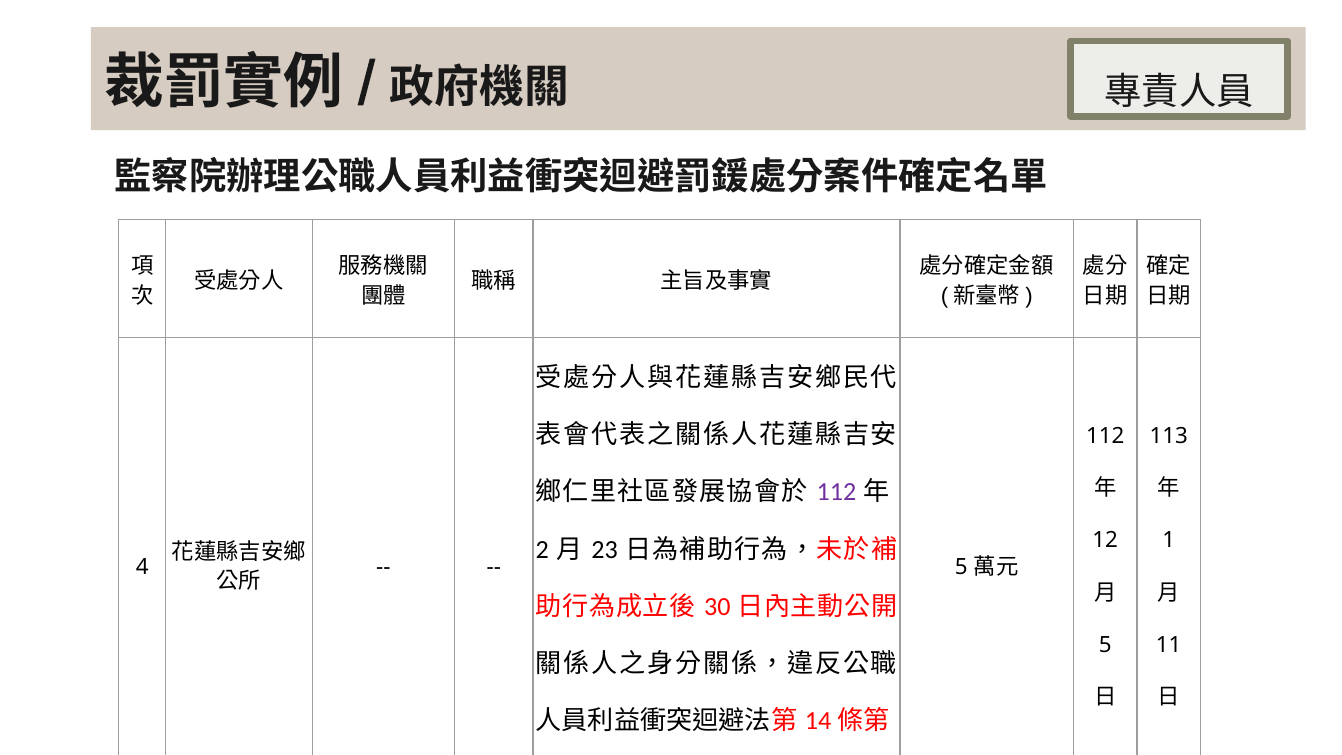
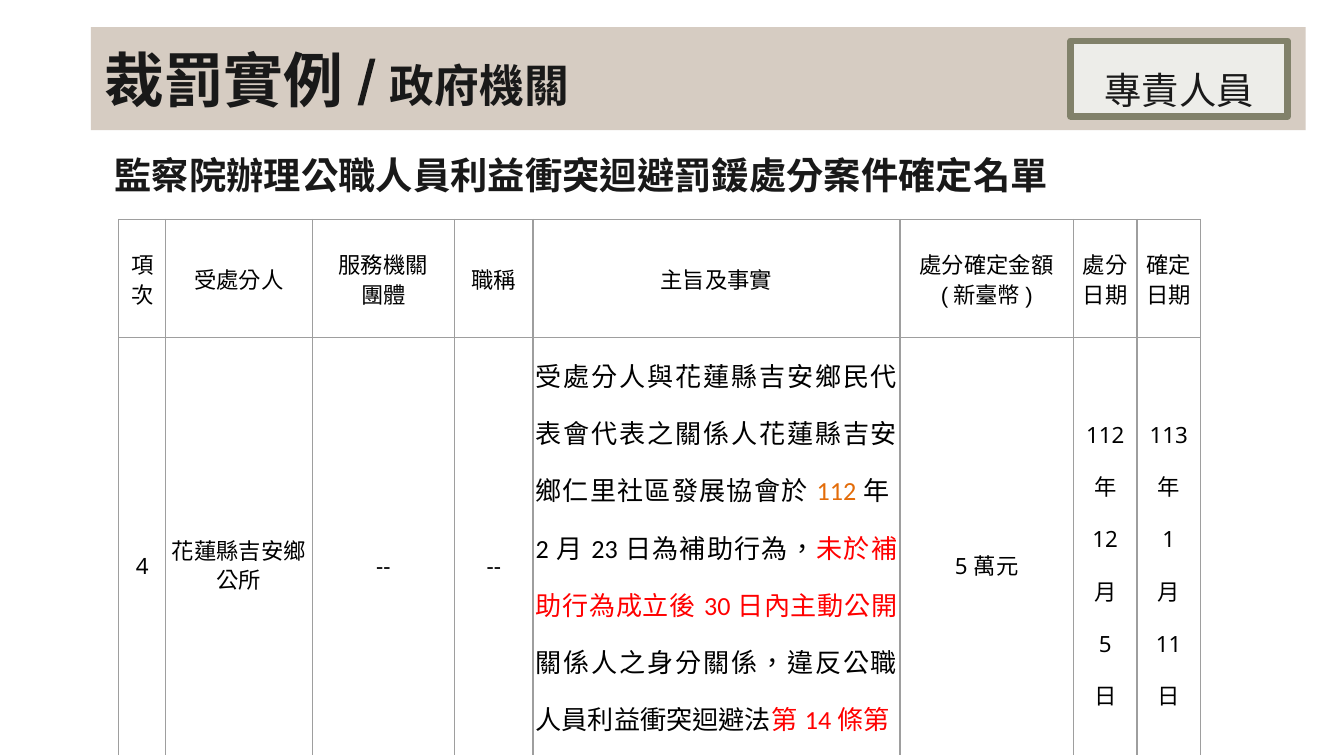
112 colour: purple -> orange (836, 492)
